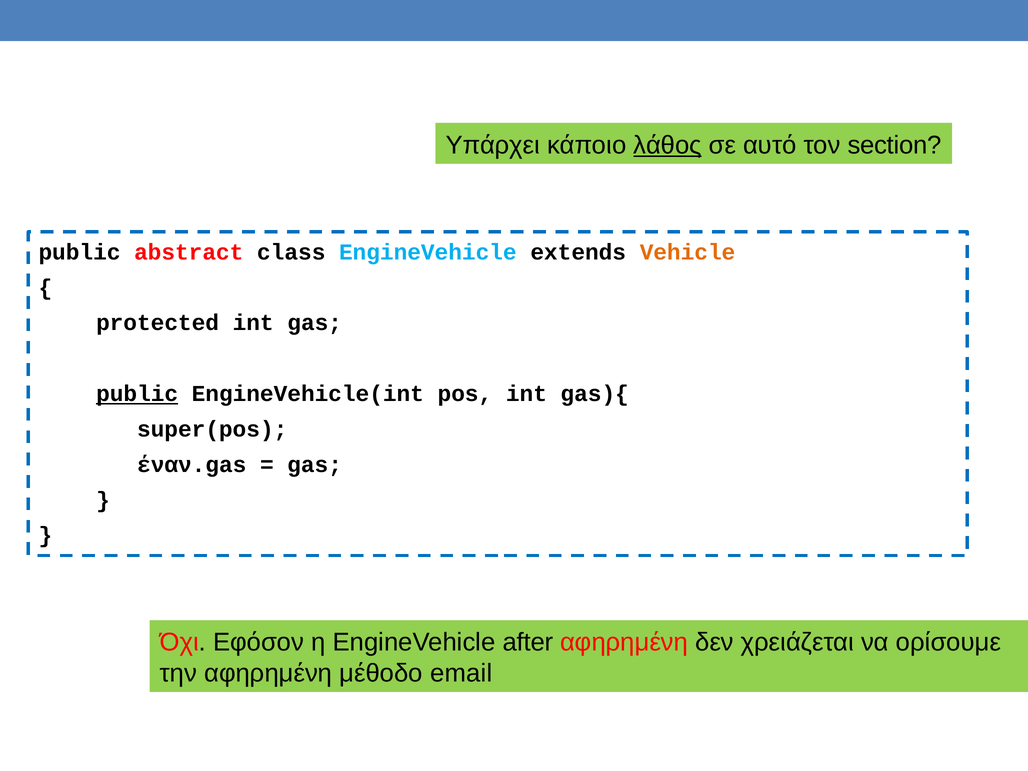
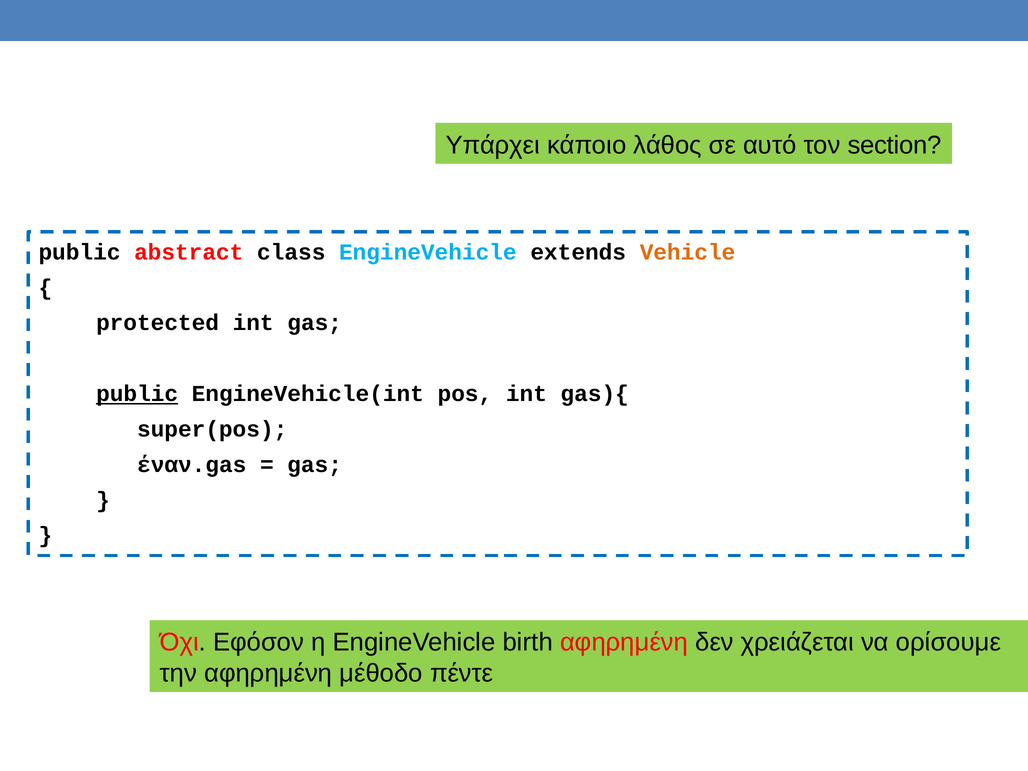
λάθος underline: present -> none (668, 145)
after: after -> birth (528, 643)
email: email -> πέντε (461, 673)
